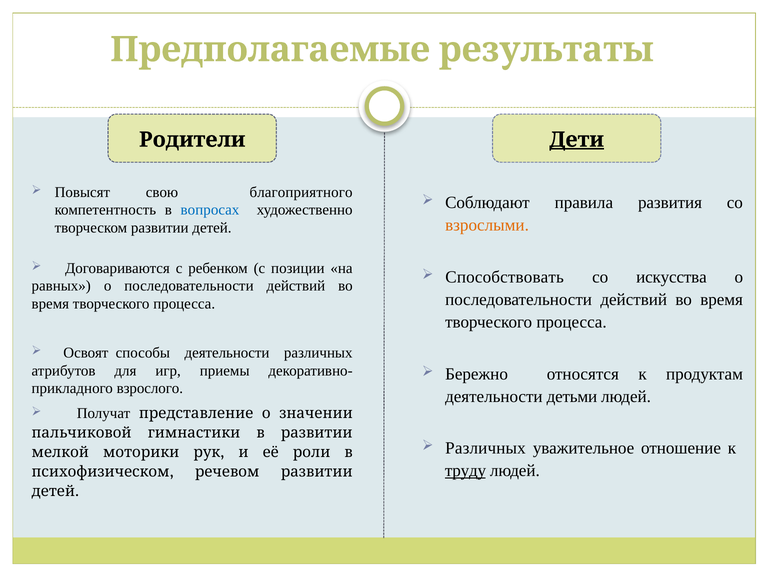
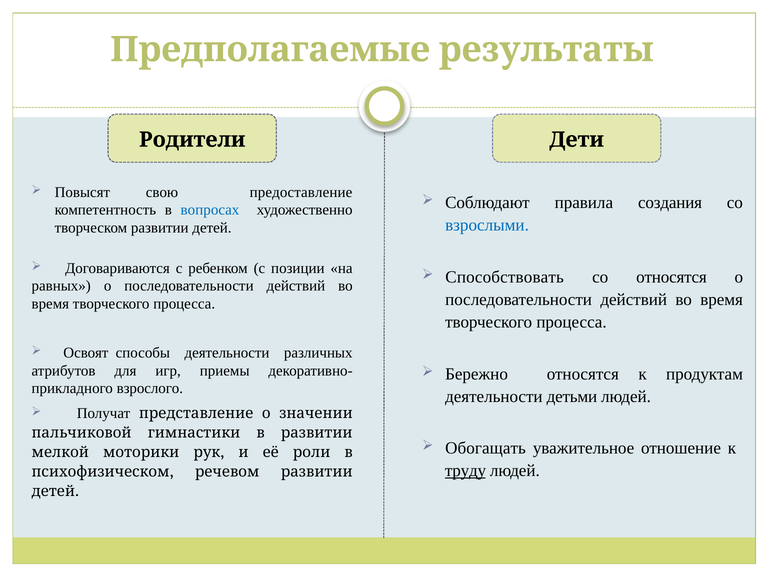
Дети underline: present -> none (577, 140)
благоприятного: благоприятного -> предоставление (301, 192)
развития: развития -> создания (670, 203)
взрослыми colour: orange -> blue (487, 225)
со искусства: искусства -> относятся (671, 277)
Различных: Различных -> Обогащать (486, 448)
